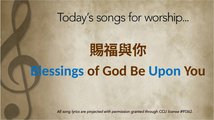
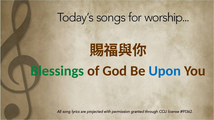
Blessings colour: blue -> green (57, 71)
